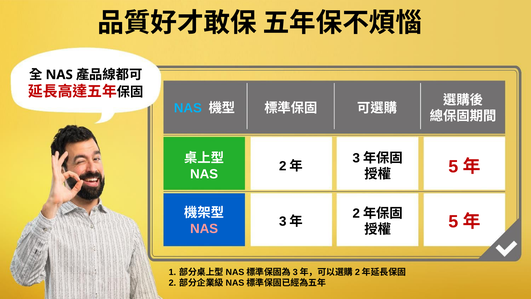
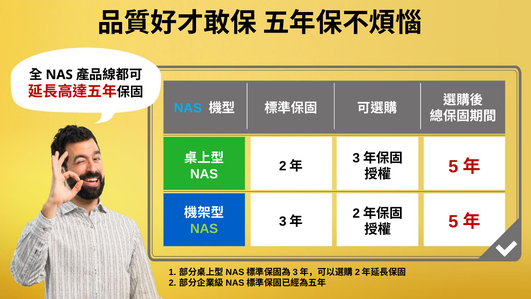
NAS colour: pink -> light green (204, 229)
